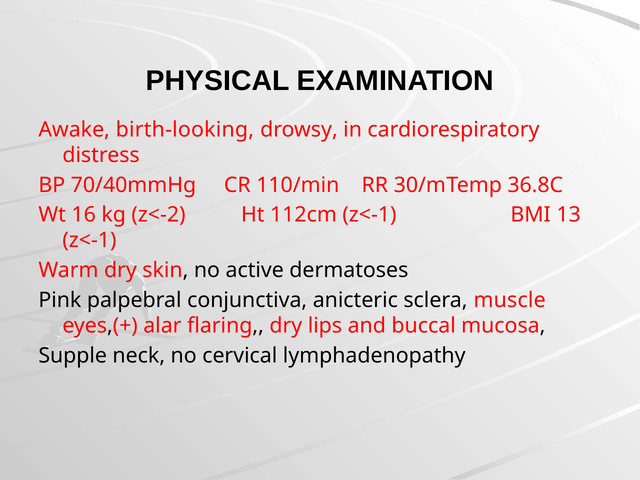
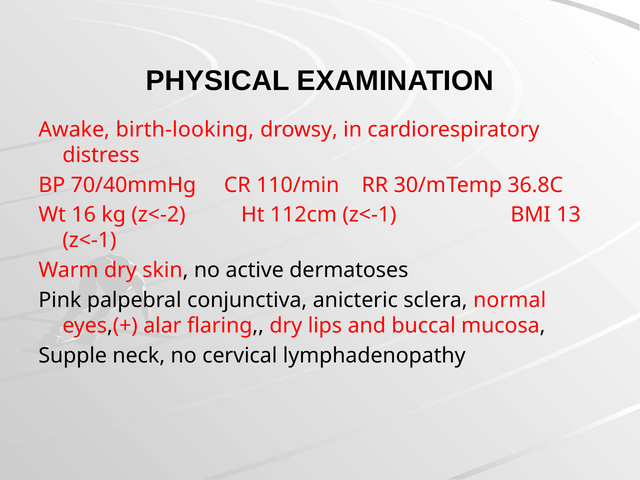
muscle: muscle -> normal (510, 300)
